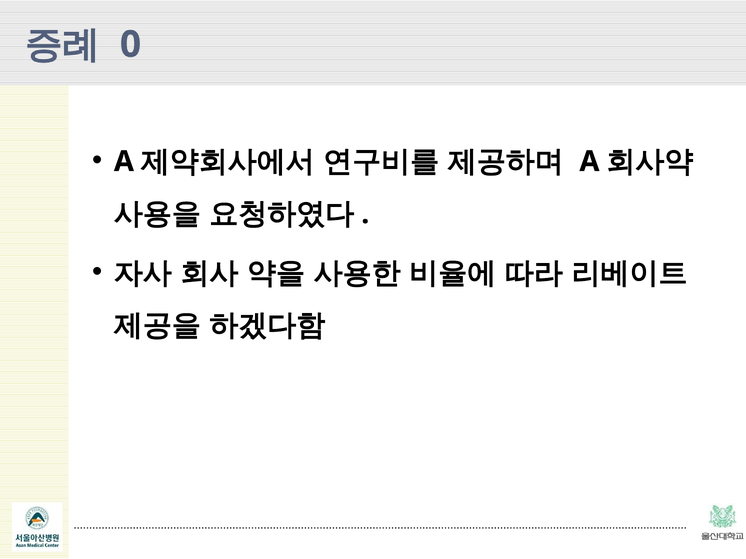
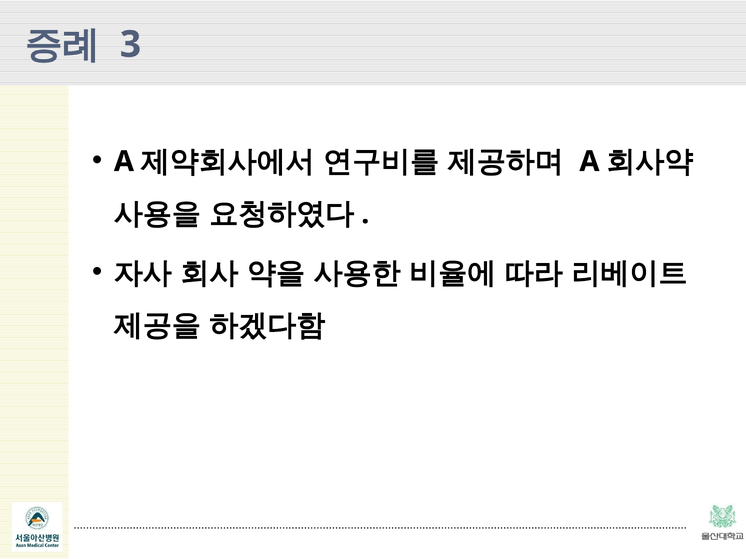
0: 0 -> 3 (130, 45)
